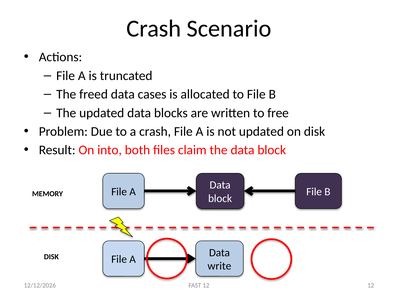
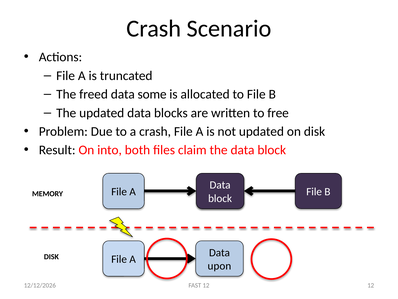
cases: cases -> some (152, 94)
write: write -> upon (219, 265)
